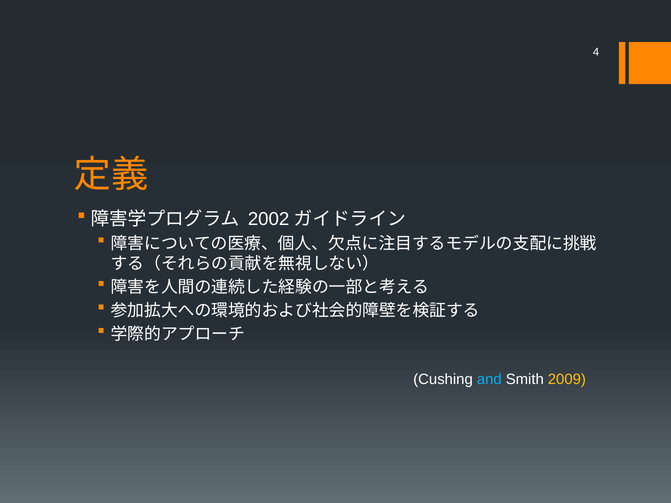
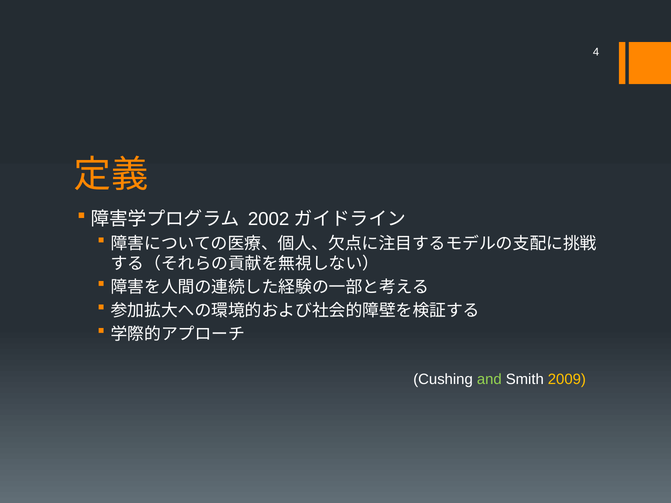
and colour: light blue -> light green (489, 380)
